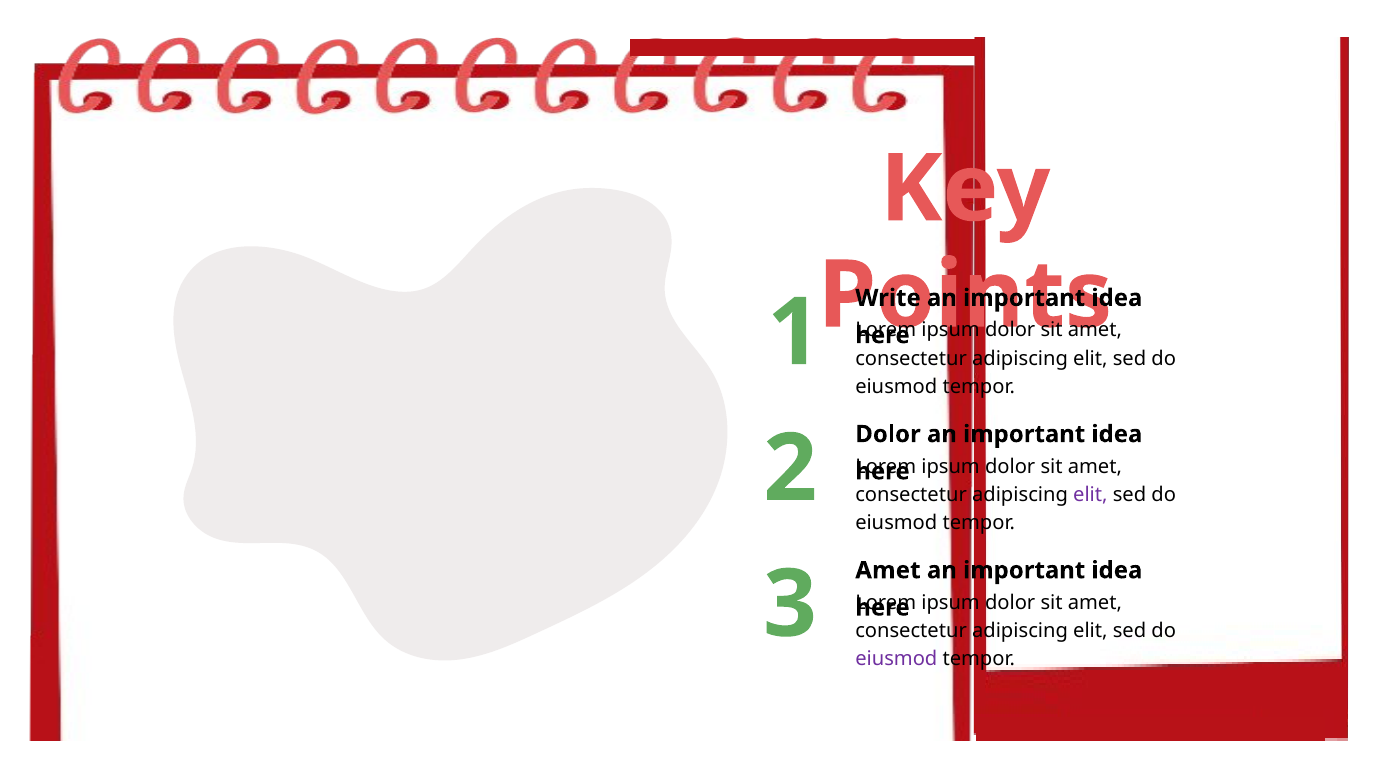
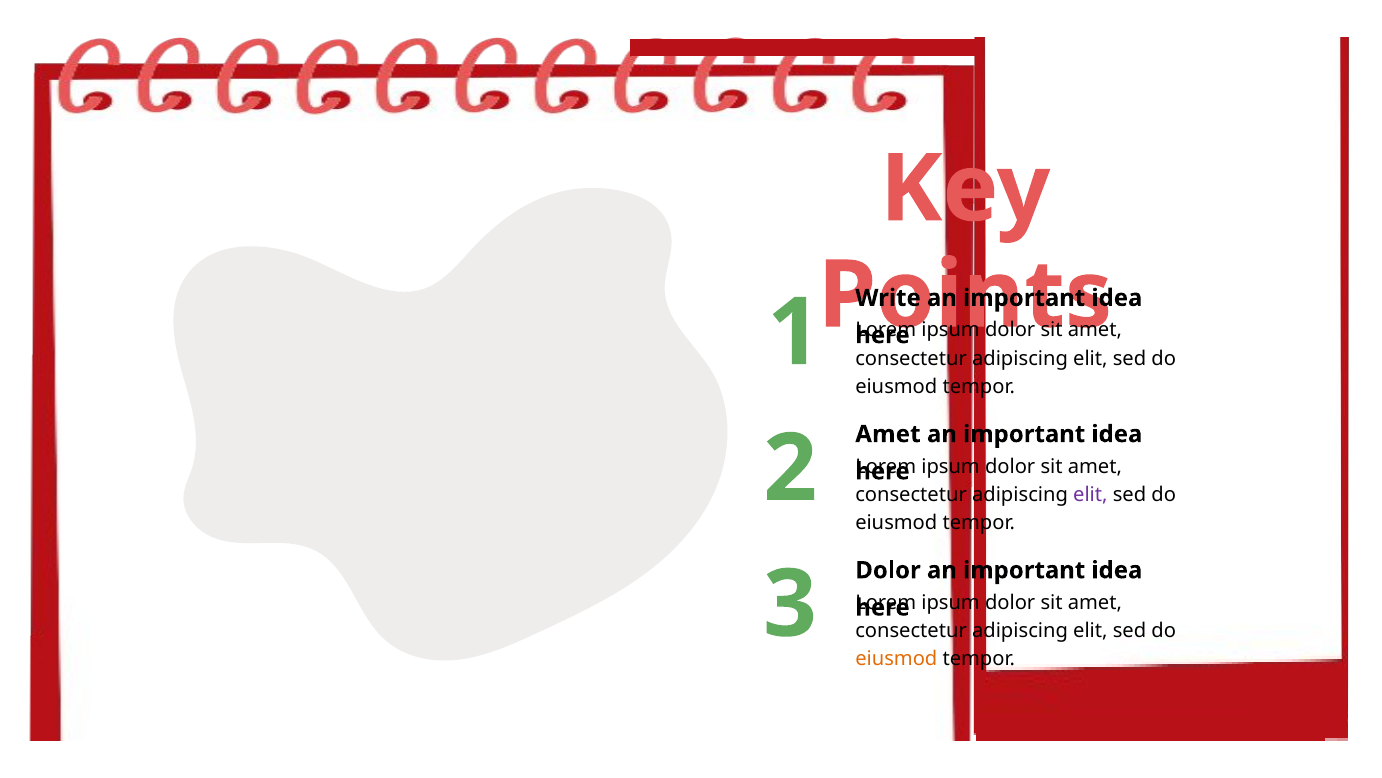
Dolor: Dolor -> Amet (888, 434)
Amet: Amet -> Dolor (888, 570)
eiusmod colour: purple -> orange (896, 659)
